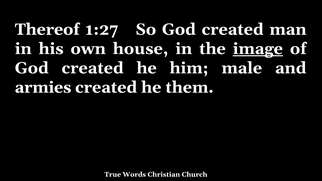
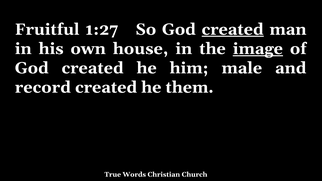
Thereof: Thereof -> Fruitful (47, 29)
created underline: none -> present (233, 29)
armies: armies -> record (43, 87)
